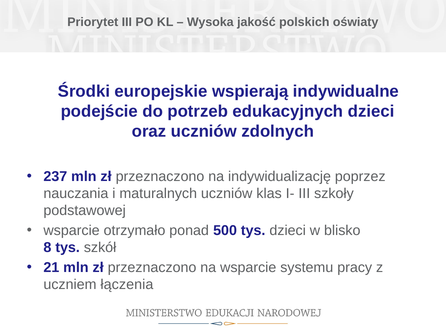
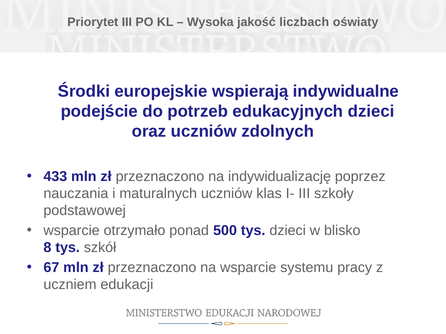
polskich: polskich -> liczbach (304, 22)
237: 237 -> 433 (55, 177)
21: 21 -> 67 (51, 268)
łączenia: łączenia -> edukacji (127, 285)
